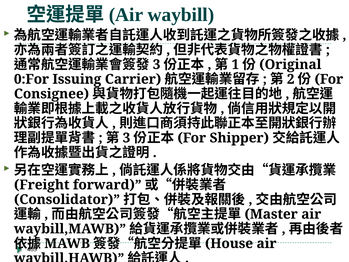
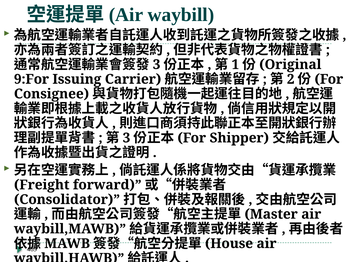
0:For: 0:For -> 9:For (31, 79)
